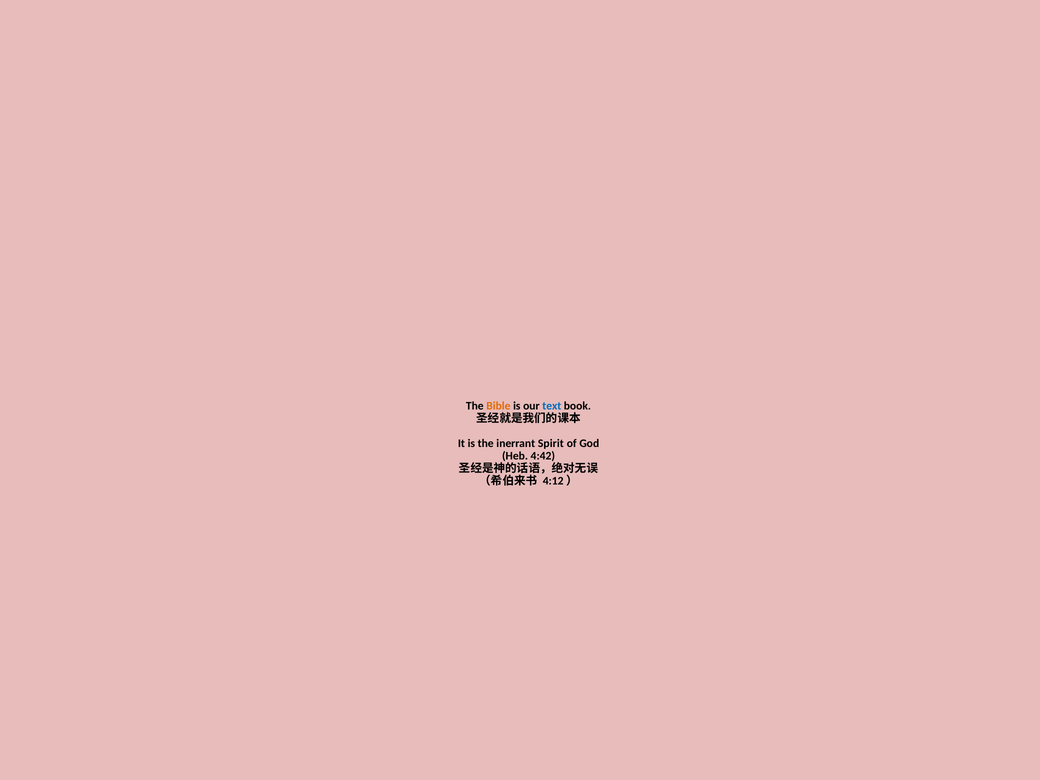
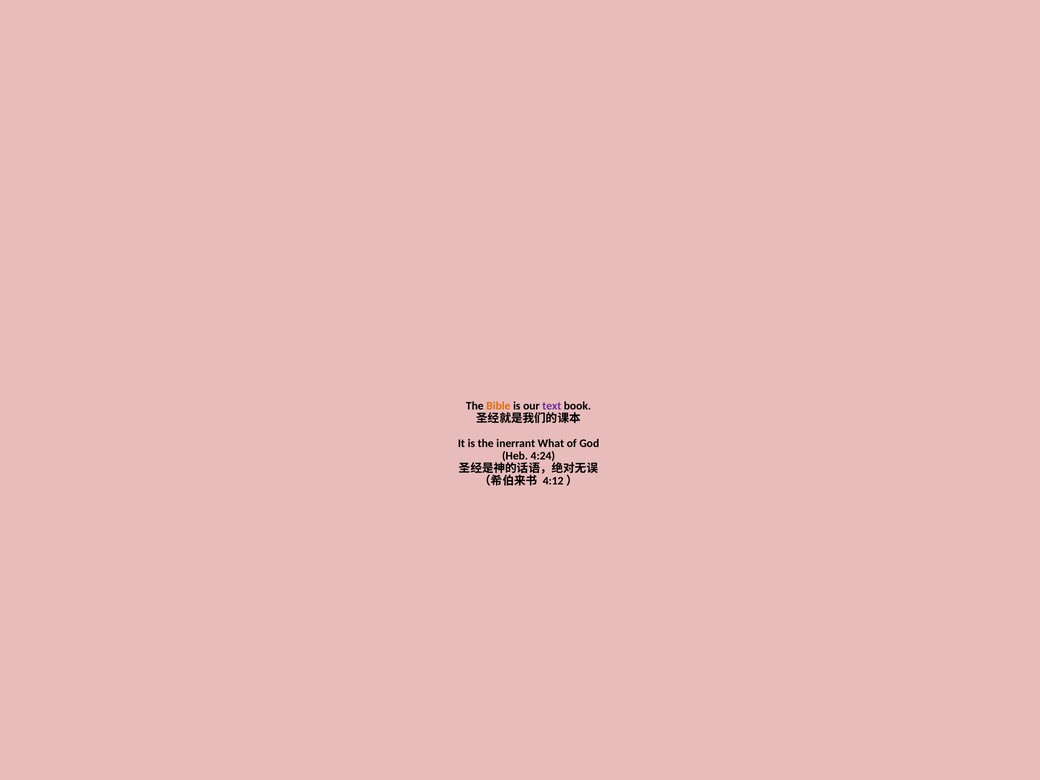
text colour: blue -> purple (552, 406)
Spirit: Spirit -> What (551, 443)
4:42: 4:42 -> 4:24 (543, 456)
